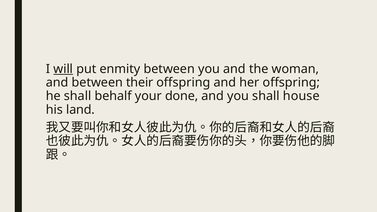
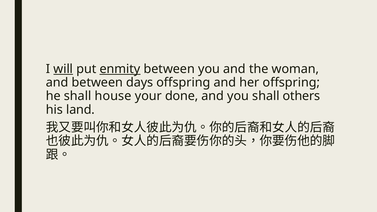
enmity underline: none -> present (120, 69)
their: their -> days (140, 83)
behalf: behalf -> house (113, 96)
house: house -> others (301, 96)
